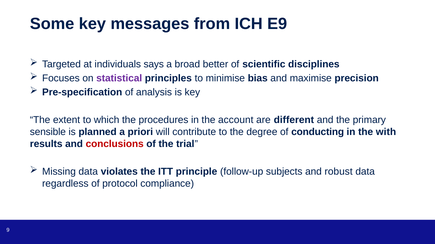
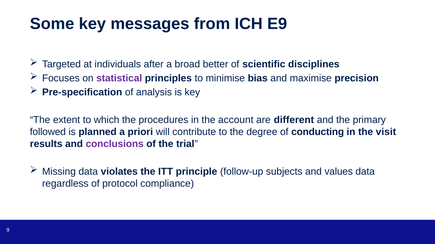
says: says -> after (154, 64)
sensible: sensible -> followed (48, 132)
with: with -> visit (386, 132)
conclusions colour: red -> purple (115, 144)
robust: robust -> values (339, 172)
